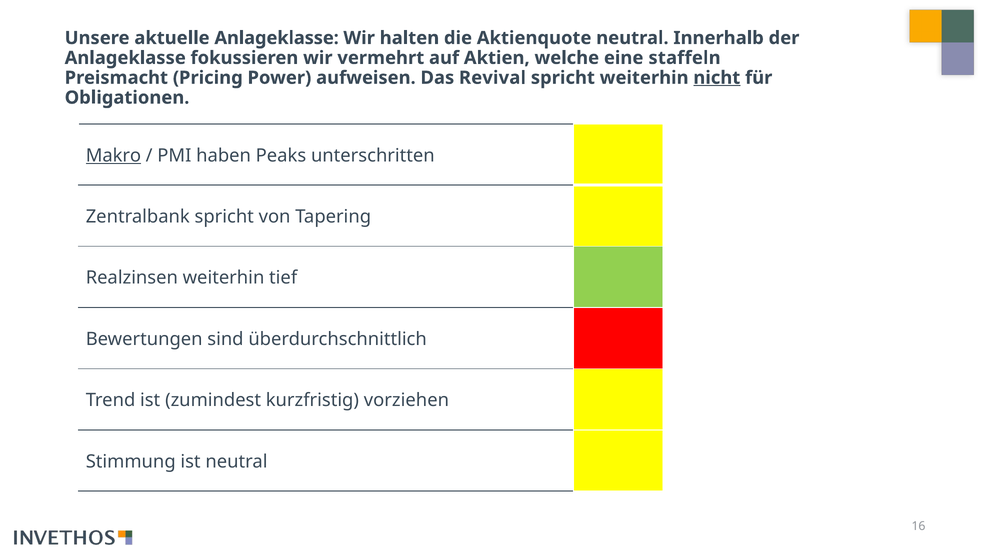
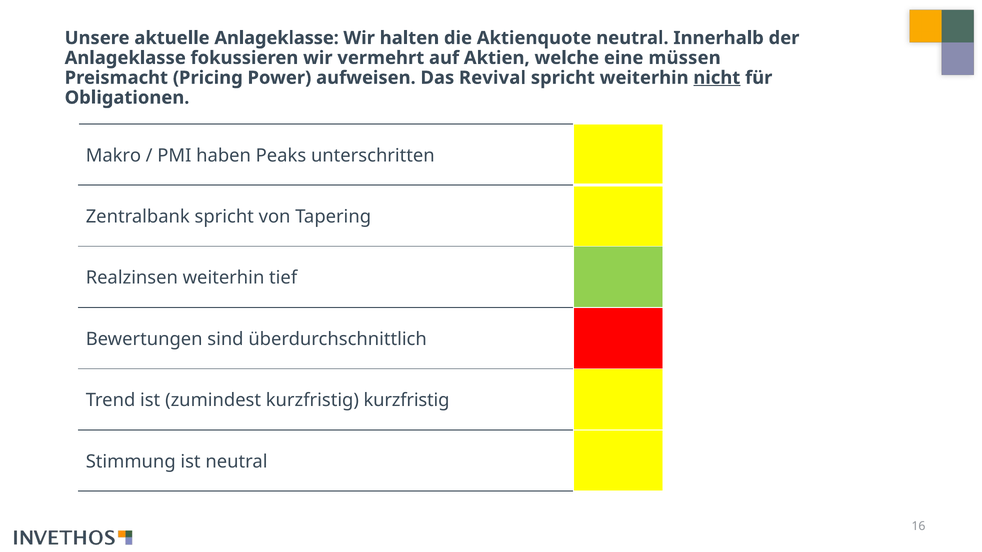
staffeln: staffeln -> müssen (685, 58)
Makro underline: present -> none (113, 156)
kurzfristig vorziehen: vorziehen -> kurzfristig (407, 401)
